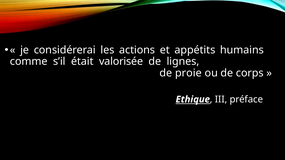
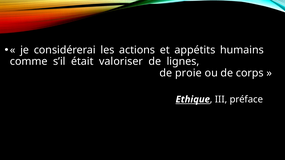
valorisée: valorisée -> valoriser (121, 62)
